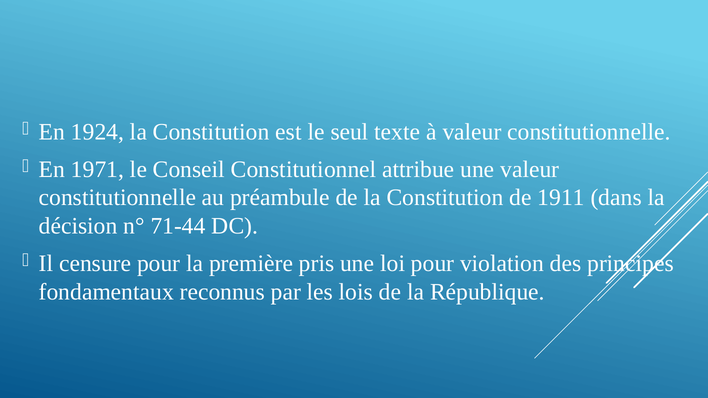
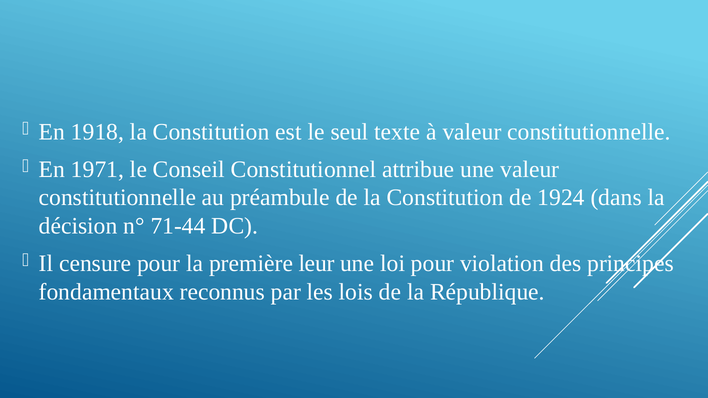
1924: 1924 -> 1918 (98, 132)
1911: 1911 -> 1924 (561, 198)
pris: pris -> leur (317, 264)
